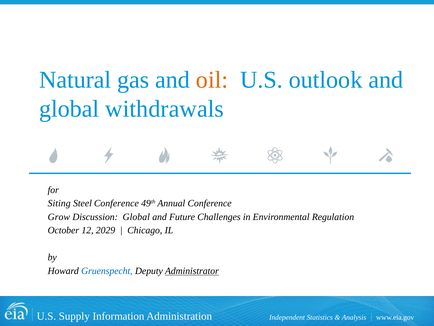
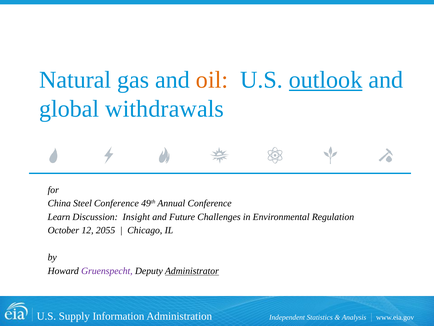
outlook underline: none -> present (326, 80)
Siting: Siting -> China (59, 203)
Grow: Grow -> Learn (59, 217)
Discussion Global: Global -> Insight (136, 217)
2029: 2029 -> 2055 (106, 230)
Gruenspecht colour: blue -> purple (107, 271)
